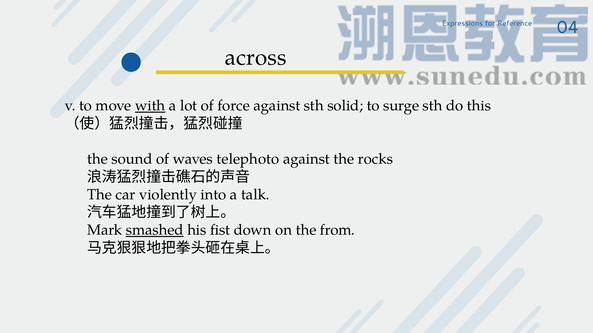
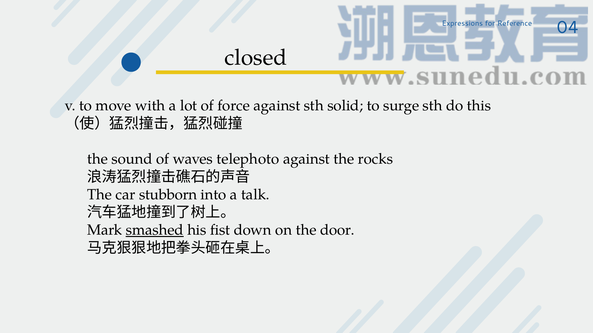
across: across -> closed (256, 58)
with underline: present -> none (150, 106)
violently: violently -> stubborn (168, 195)
from: from -> door (337, 230)
